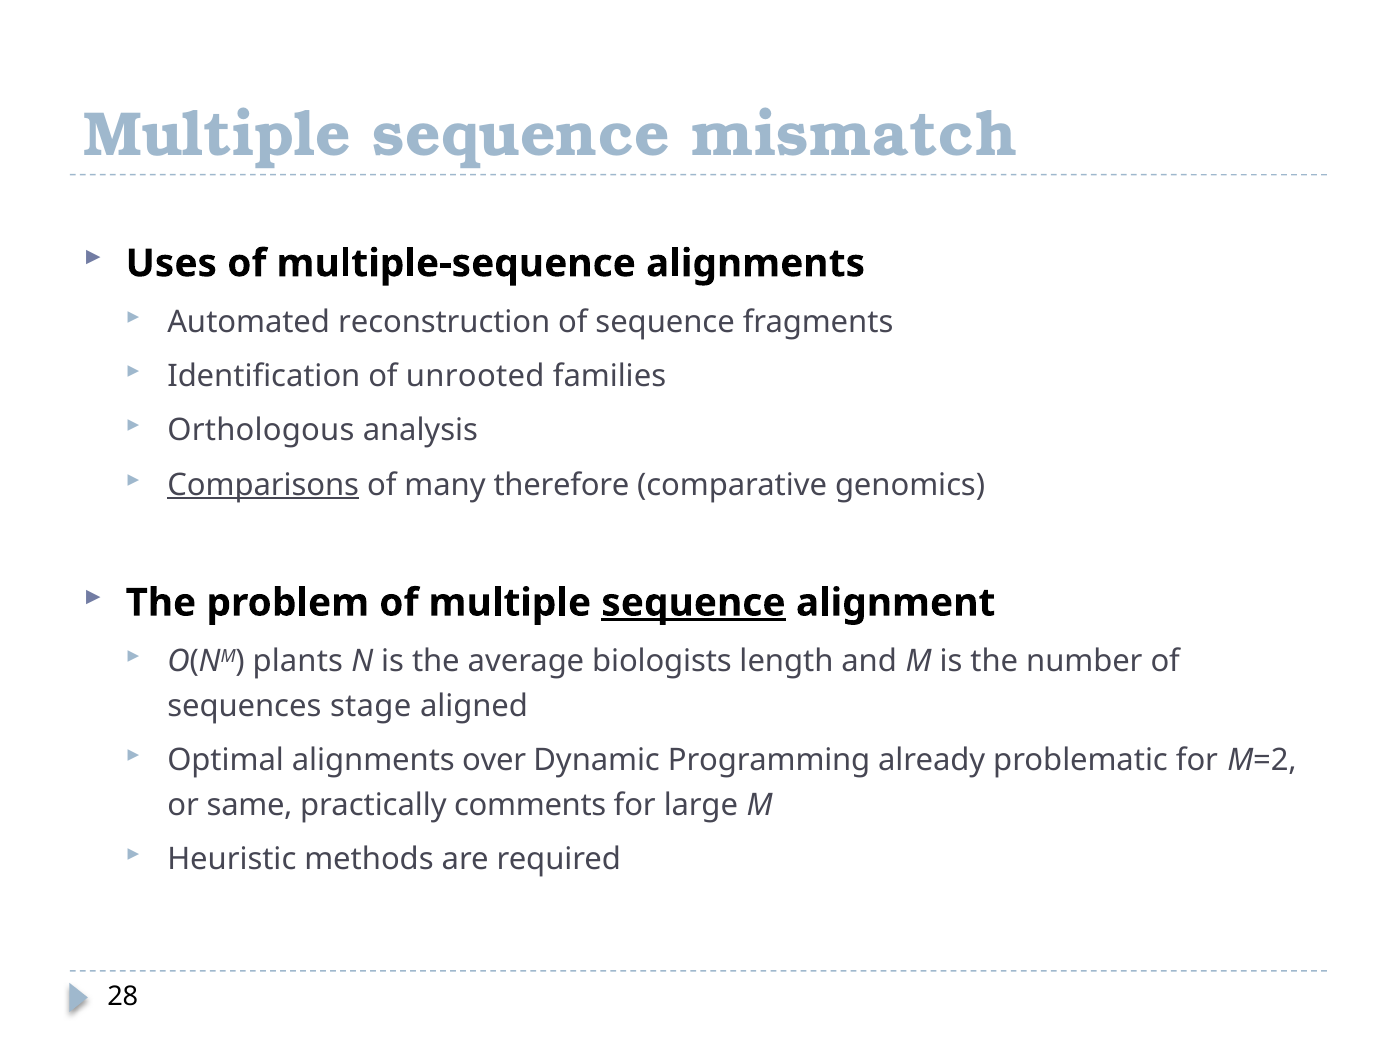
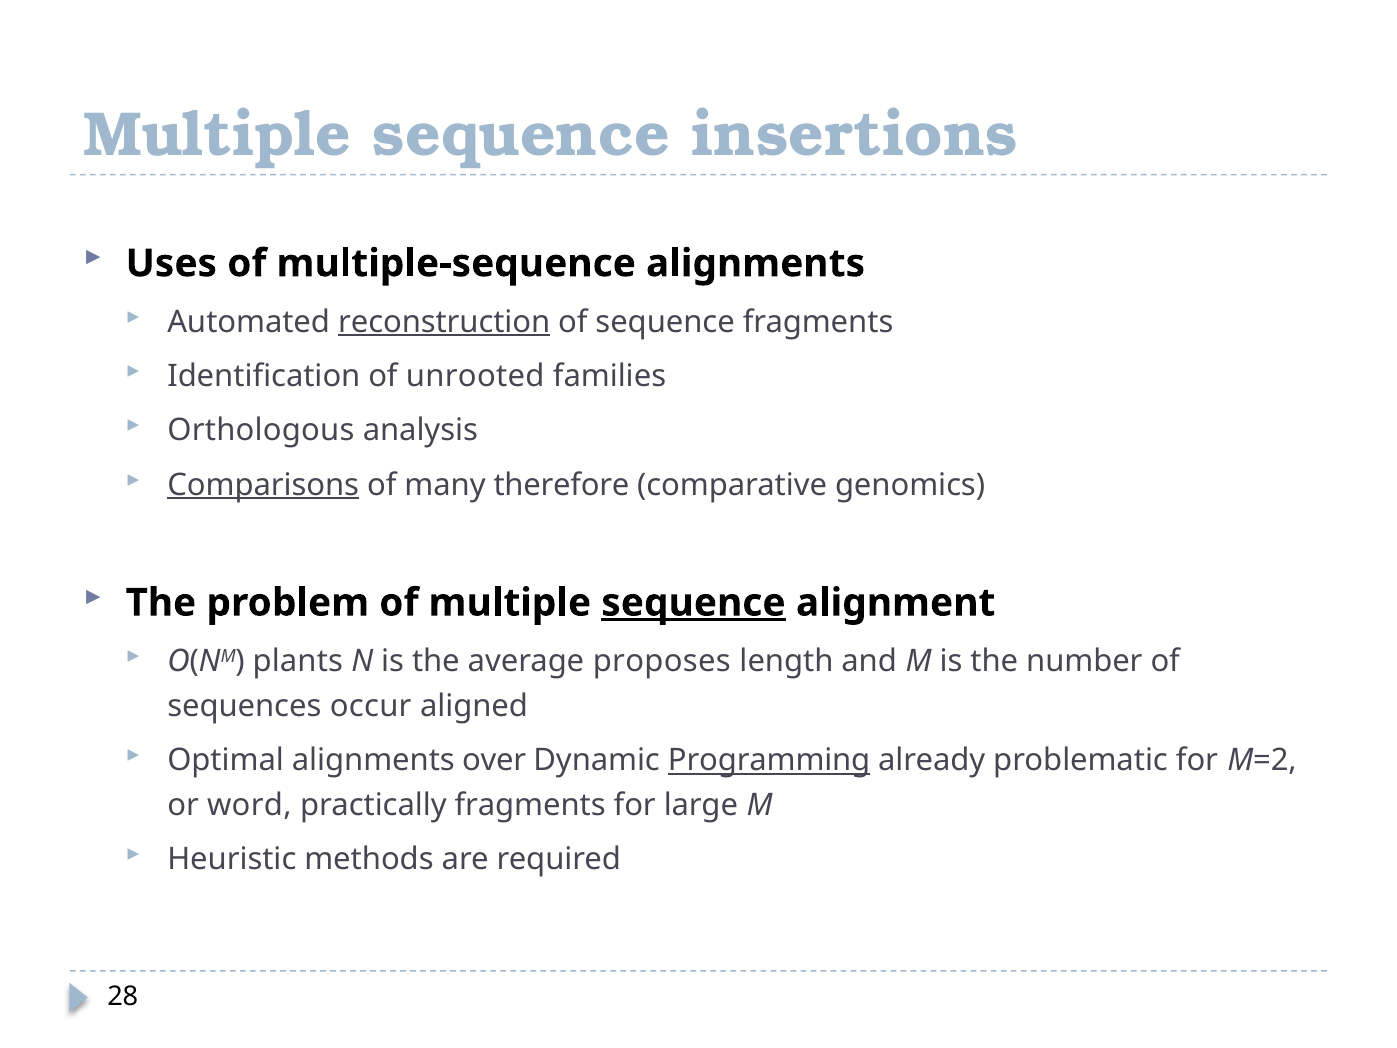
mismatch: mismatch -> insertions (855, 135)
reconstruction underline: none -> present (444, 322)
biologists: biologists -> proposes (662, 661)
stage: stage -> occur (371, 706)
Programming underline: none -> present (769, 760)
same: same -> word (249, 805)
practically comments: comments -> fragments (530, 805)
